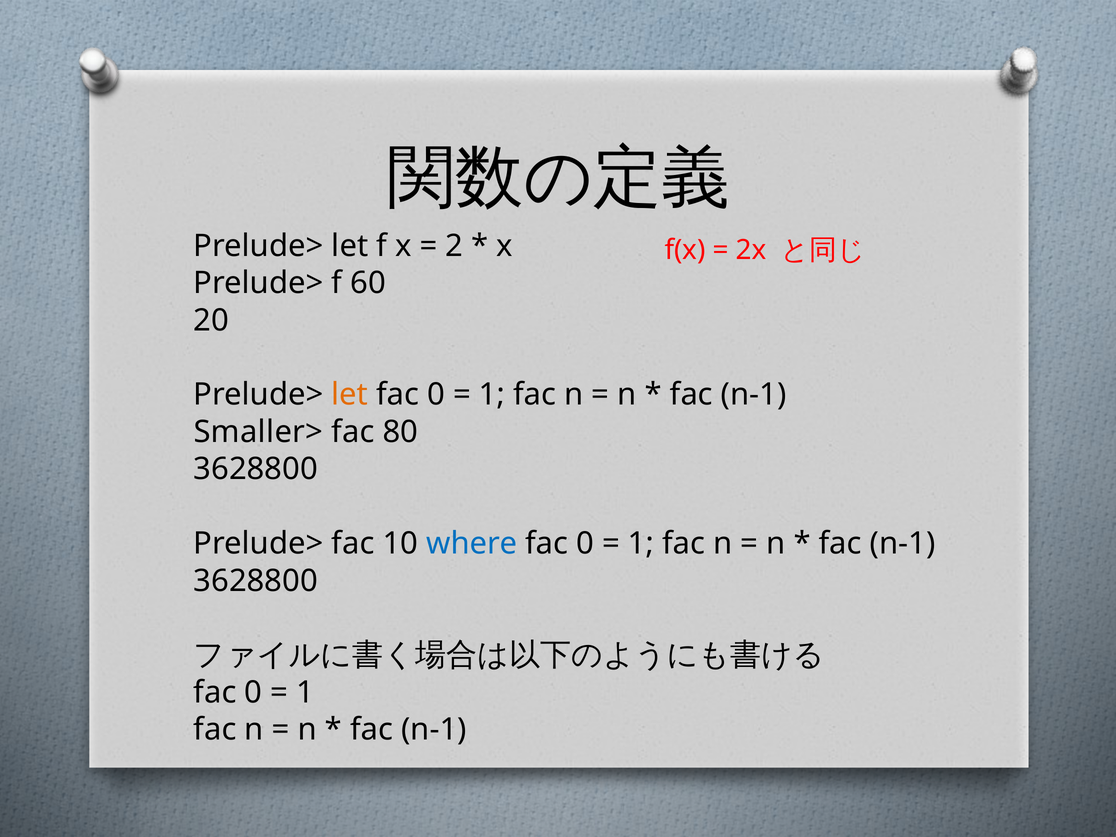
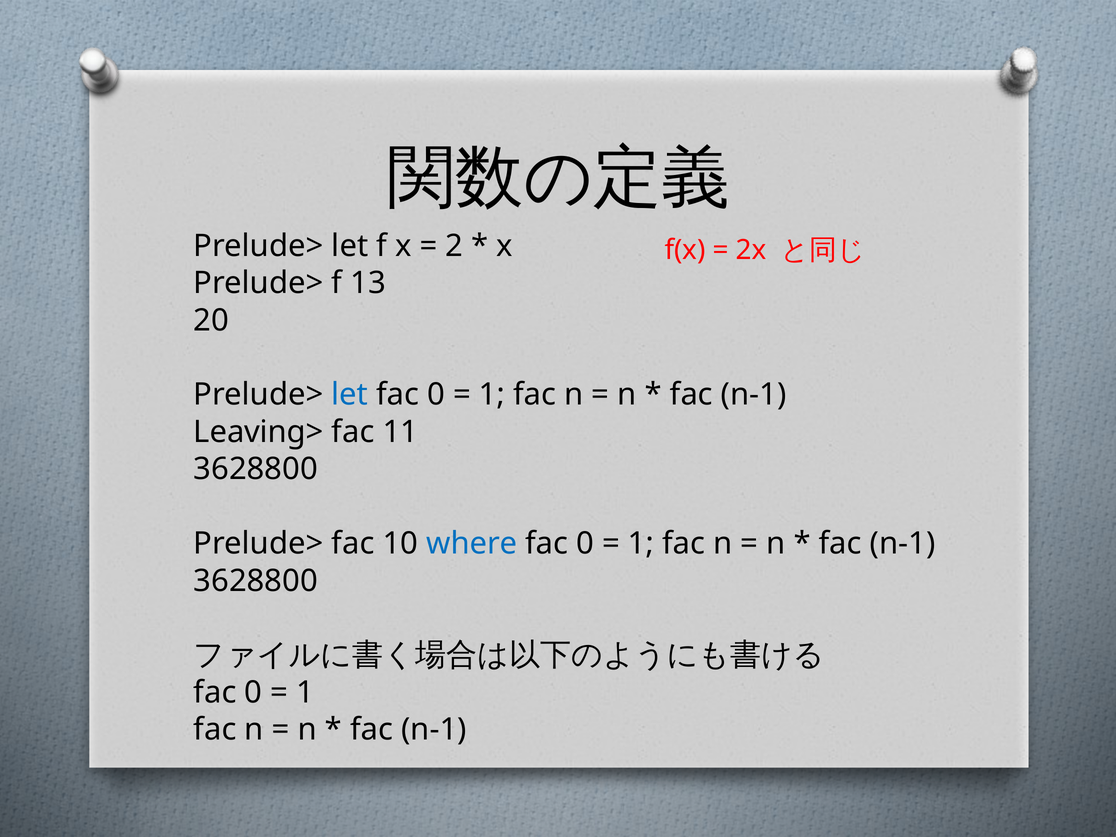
60: 60 -> 13 (368, 283)
let colour: orange -> blue (350, 395)
Smaller>: Smaller> -> Leaving> (259, 432)
80: 80 -> 11 (400, 432)
